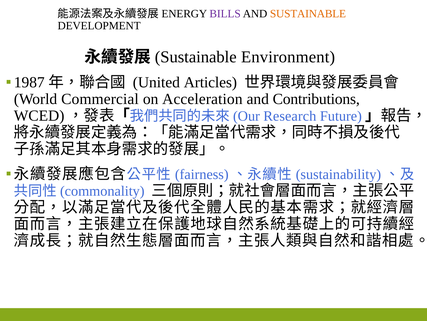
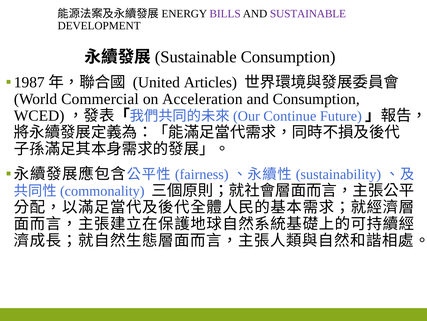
SUSTAINABLE colour: orange -> purple (308, 14)
Sustainable Environment: Environment -> Consumption (288, 57)
and Contributions: Contributions -> Consumption (316, 99)
Research: Research -> Continue (290, 116)
